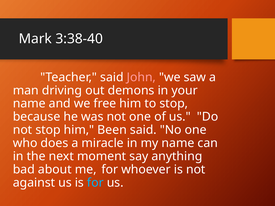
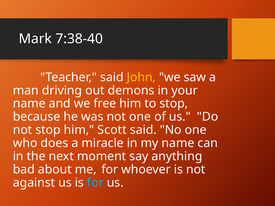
3:38-40: 3:38-40 -> 7:38-40 (79, 39)
John colour: pink -> yellow (141, 77)
Been: Been -> Scott (112, 130)
